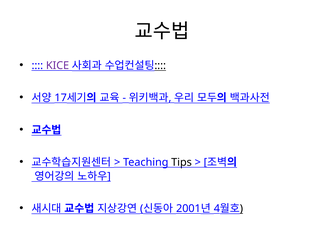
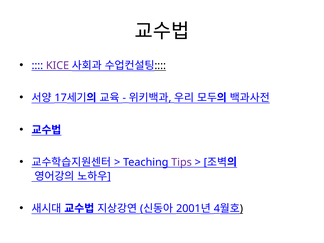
Tips colour: black -> purple (182, 162)
